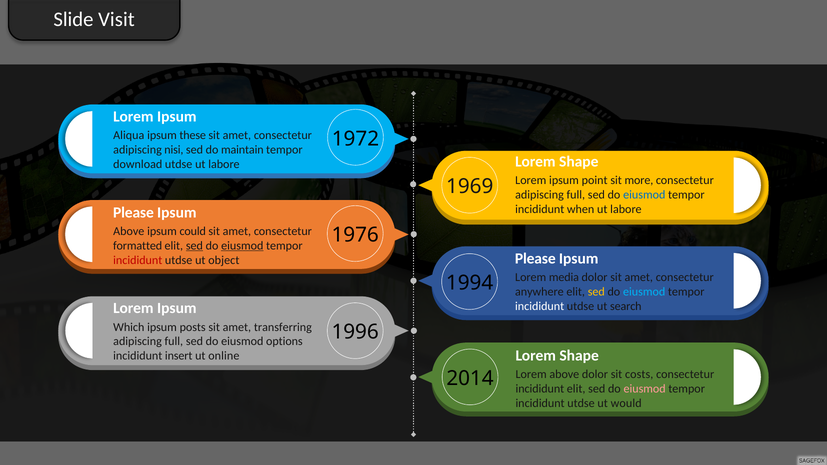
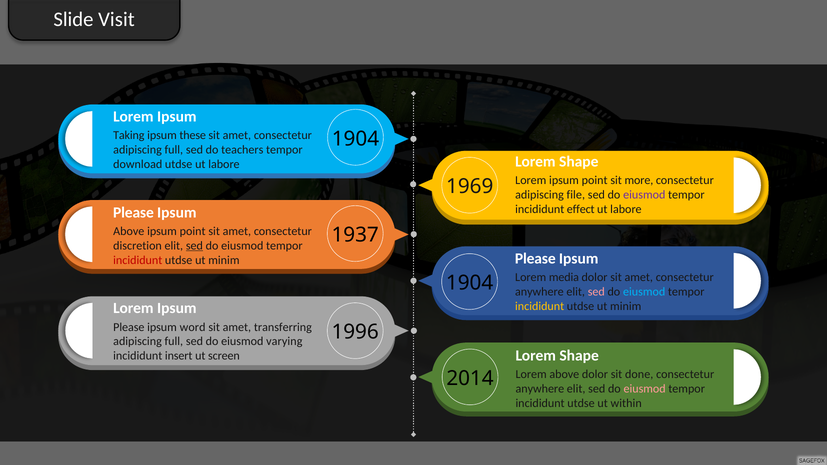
Aliqua: Aliqua -> Taking (129, 135)
1972: 1972 -> 1904 (355, 139)
nisi: nisi -> full (174, 150)
maintain: maintain -> teachers (242, 150)
full: full -> file (576, 195)
eiusmod colour: blue -> purple (644, 195)
when: when -> effect (581, 210)
could: could -> point (193, 231)
1976: 1976 -> 1937 (355, 235)
formatted: formatted -> discretion (138, 246)
eiusmod underline: present -> none (242, 246)
object: object -> minim (224, 260)
1994: 1994 -> 1904 (470, 283)
sed colour: yellow -> pink (596, 292)
incididunt colour: white -> yellow (540, 306)
search: search -> minim (626, 306)
Which: Which -> Please (129, 327)
posts: posts -> word (193, 327)
options: options -> varying (284, 342)
online: online -> screen (224, 356)
costs: costs -> done (639, 375)
incididunt: incididunt -> anywhere (540, 389)
would: would -> within (626, 404)
